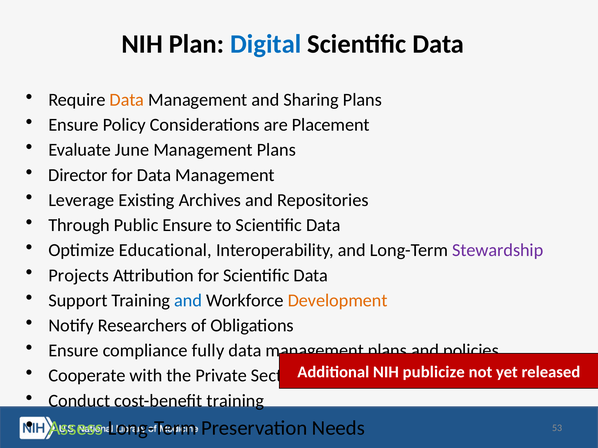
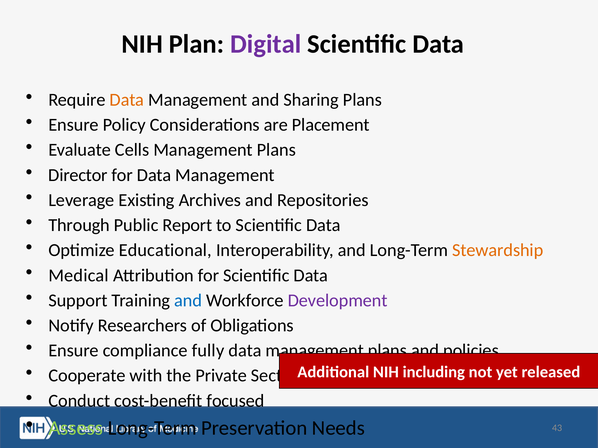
Digital colour: blue -> purple (266, 44)
June: June -> Cells (132, 150)
Public Ensure: Ensure -> Report (187, 225)
Stewardship colour: purple -> orange (498, 251)
Projects: Projects -> Medical (79, 276)
Development colour: orange -> purple (338, 301)
publicize: publicize -> including (434, 372)
cost-benefit training: training -> focused (235, 401)
53: 53 -> 43 (557, 428)
